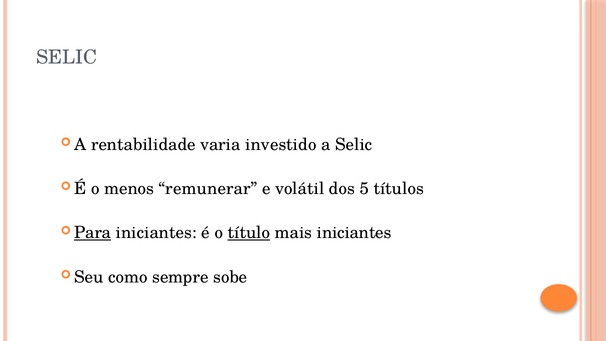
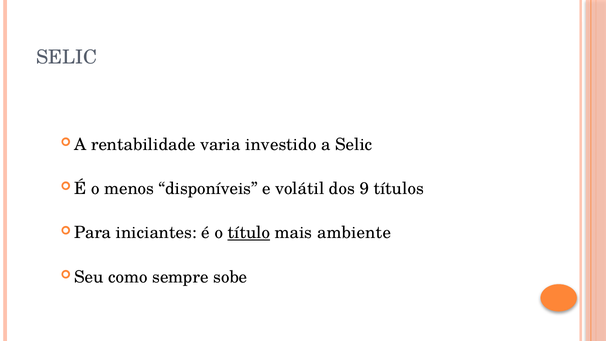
remunerar: remunerar -> disponíveis (208, 189)
5: 5 -> 9 (364, 189)
Para underline: present -> none (93, 233)
mais iniciantes: iniciantes -> ambiente (354, 233)
